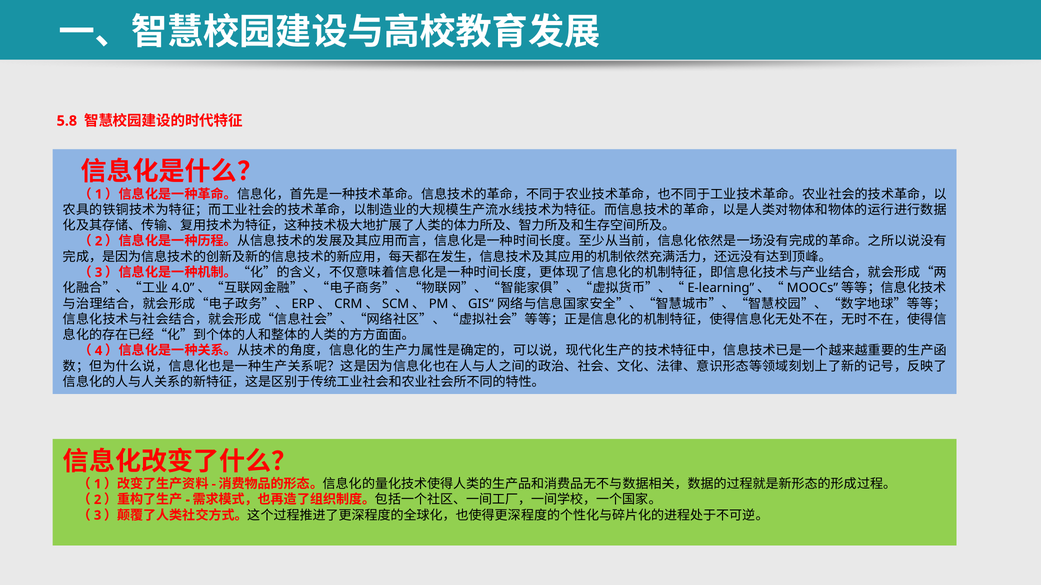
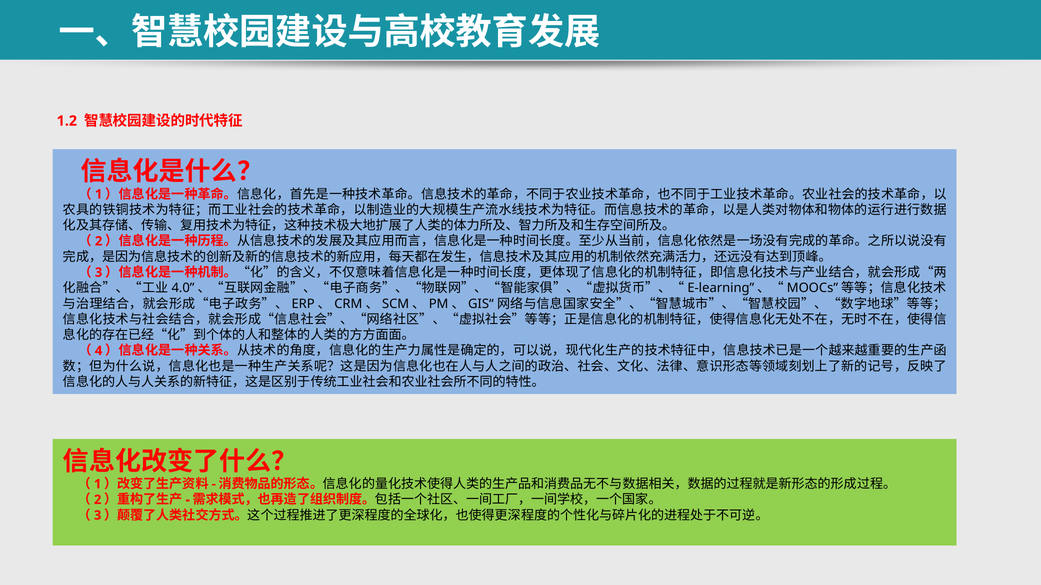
5.8: 5.8 -> 1.2 (67, 121)
